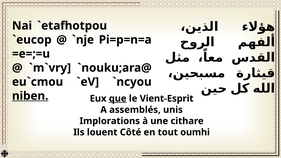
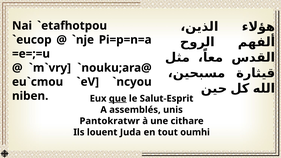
niben underline: present -> none (30, 96)
Vient-Esprit: Vient-Esprit -> Salut-Esprit (167, 99)
Implorations: Implorations -> Pantokratwr (110, 121)
Côté: Côté -> Juda (130, 132)
